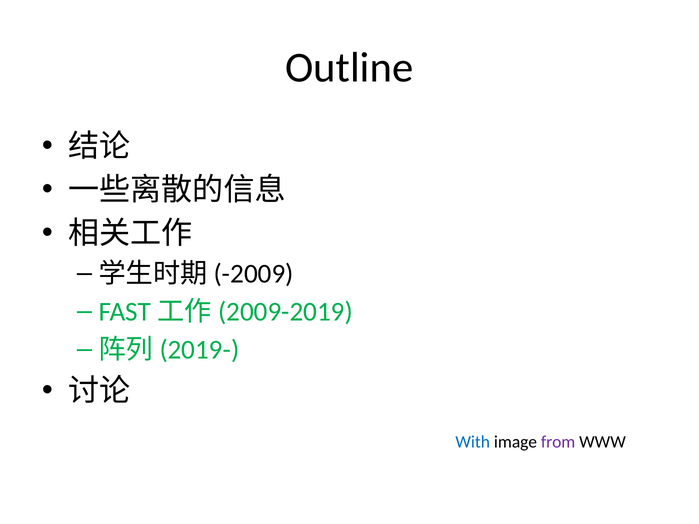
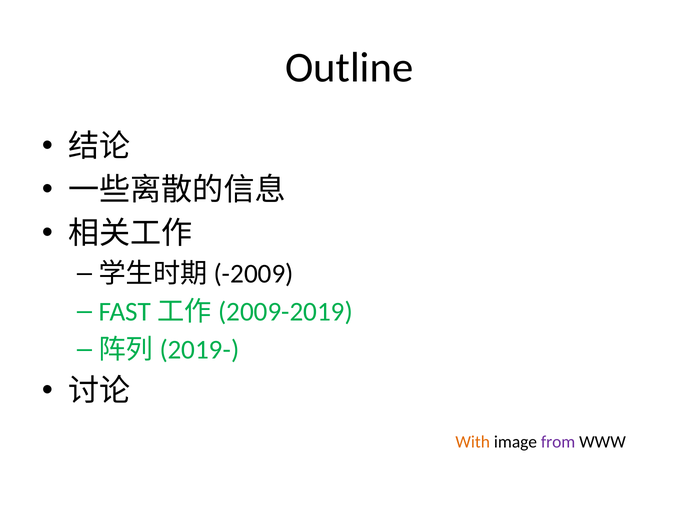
With colour: blue -> orange (473, 442)
